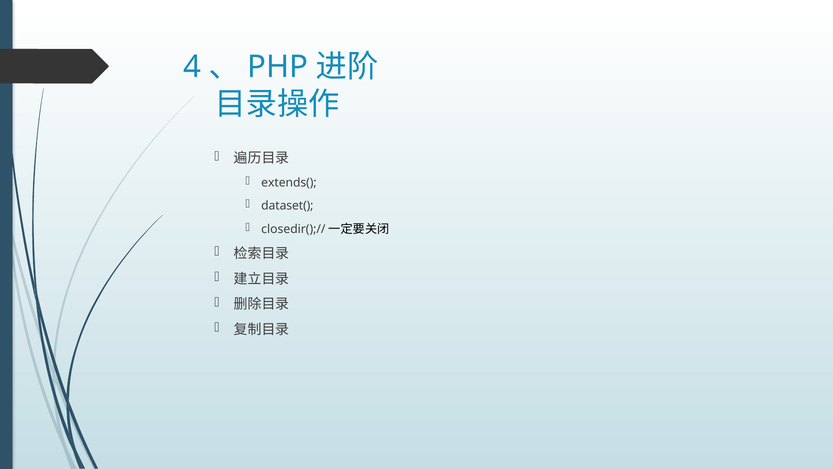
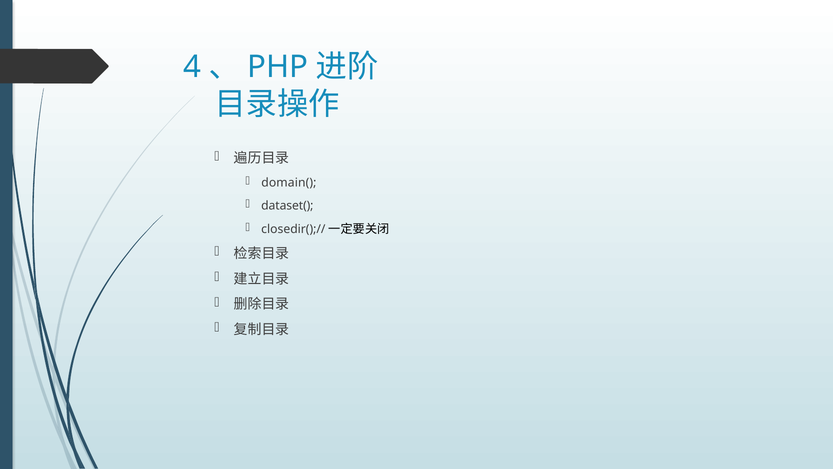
extends(: extends( -> domain( (289, 182)
